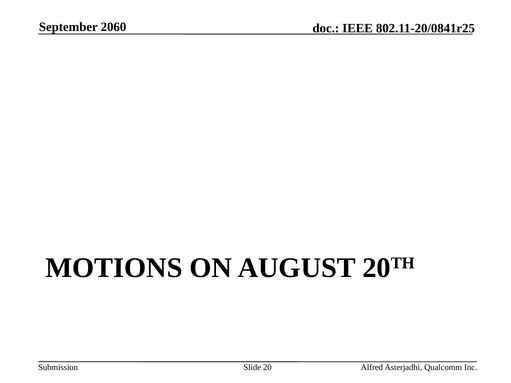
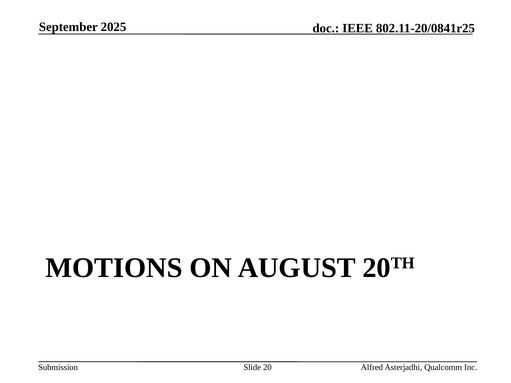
2060: 2060 -> 2025 (113, 27)
